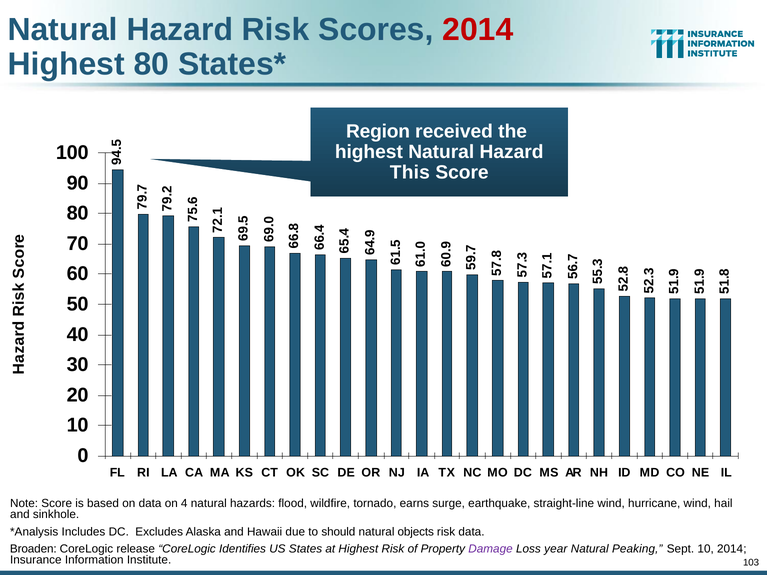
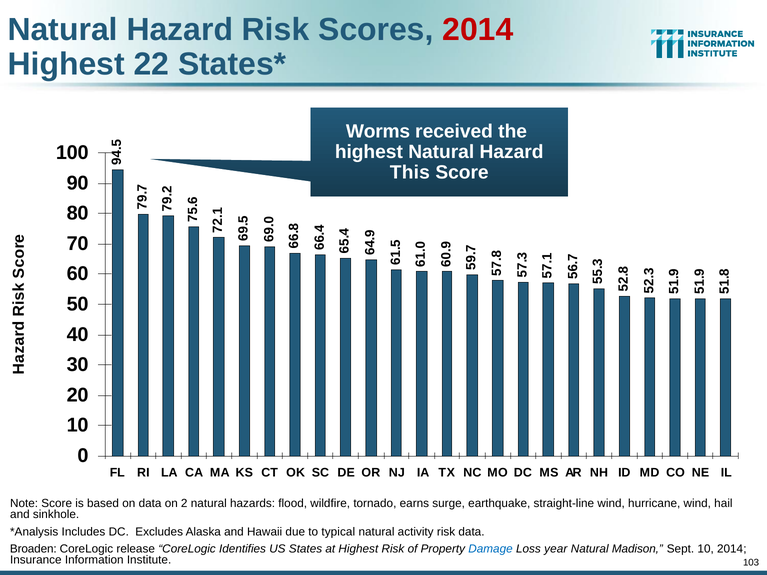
Highest 80: 80 -> 22 (151, 64)
Region: Region -> Worms (378, 131)
on 4: 4 -> 2 (184, 504)
should: should -> typical (338, 532)
objects: objects -> activity (416, 532)
Damage colour: purple -> blue (490, 549)
Peaking: Peaking -> Madison (637, 549)
